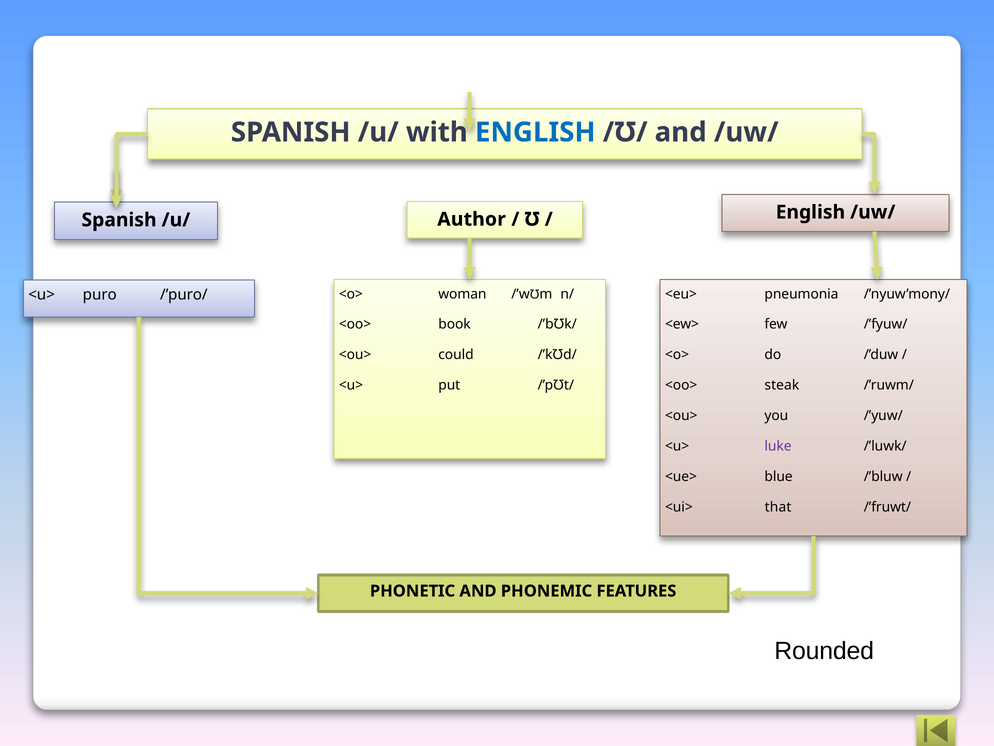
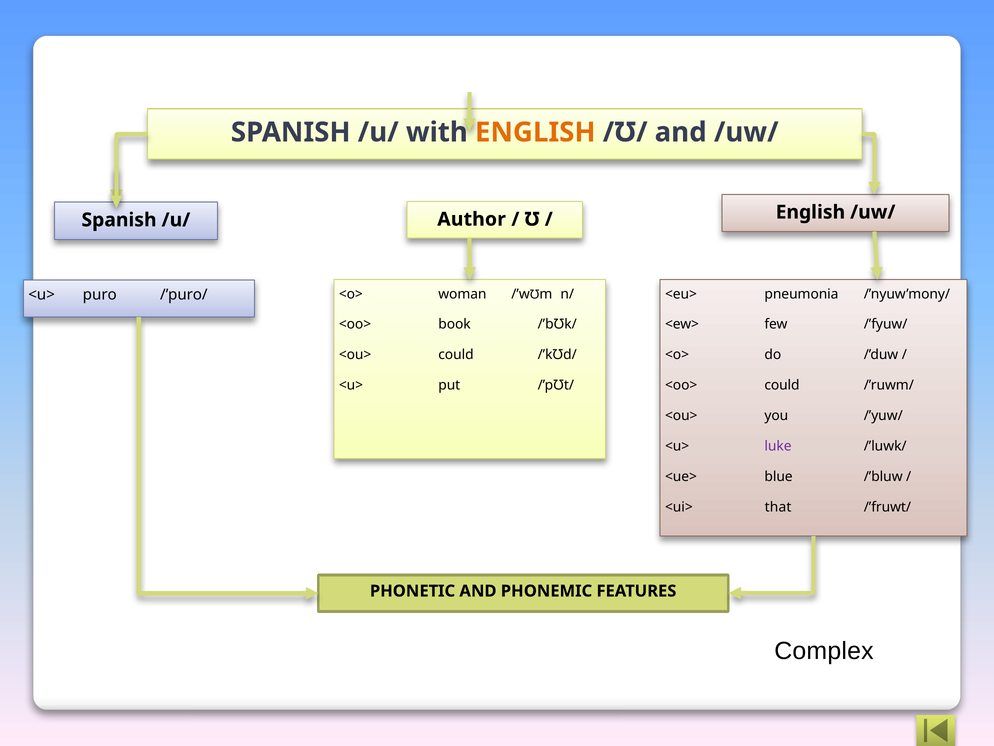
ENGLISH colour: blue -> orange (535, 132)
<oo> steak: steak -> could (782, 385)
Rounded: Rounded -> Complex (824, 651)
